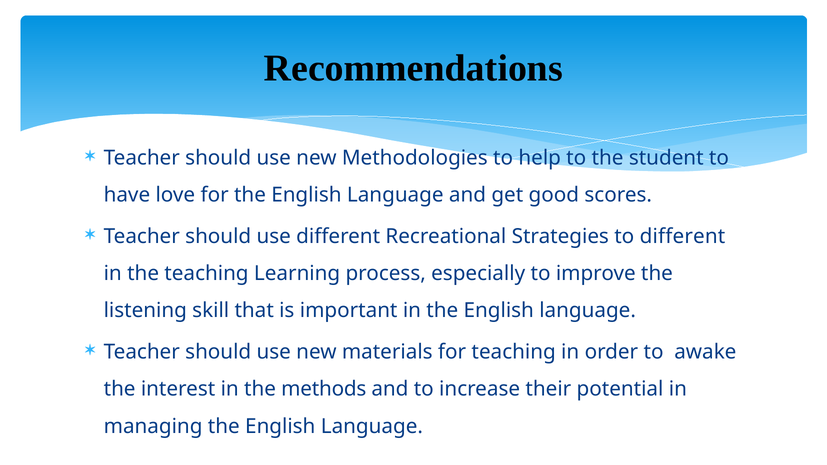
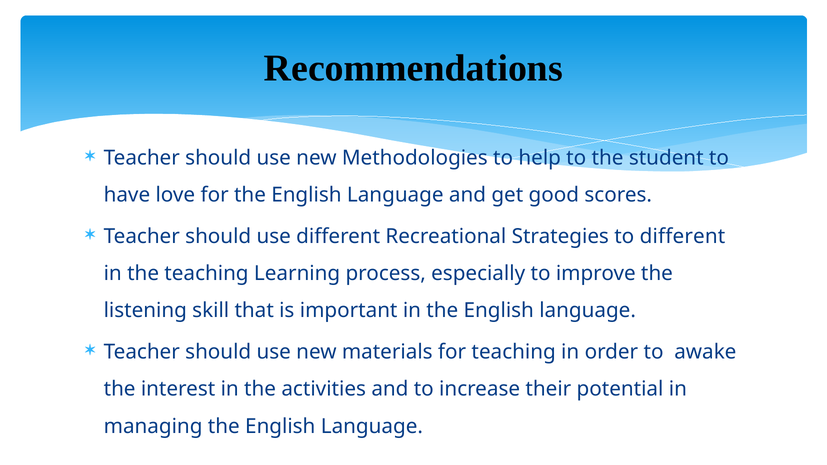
methods: methods -> activities (324, 389)
